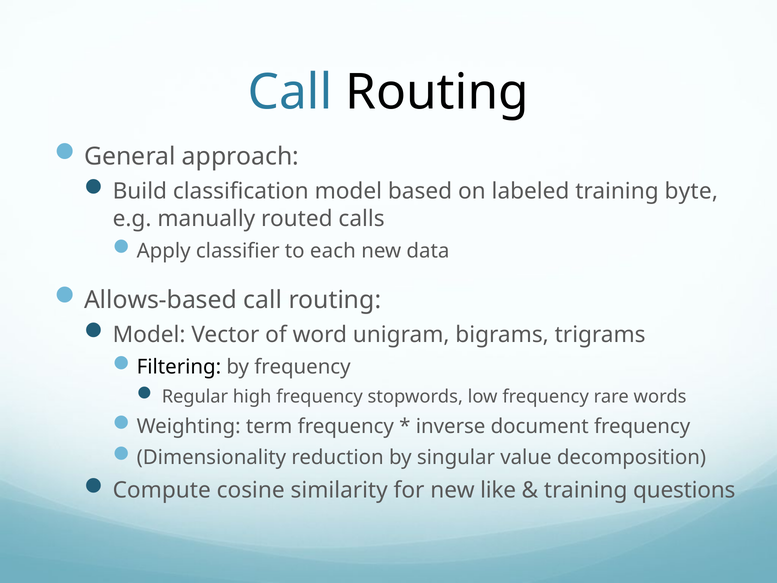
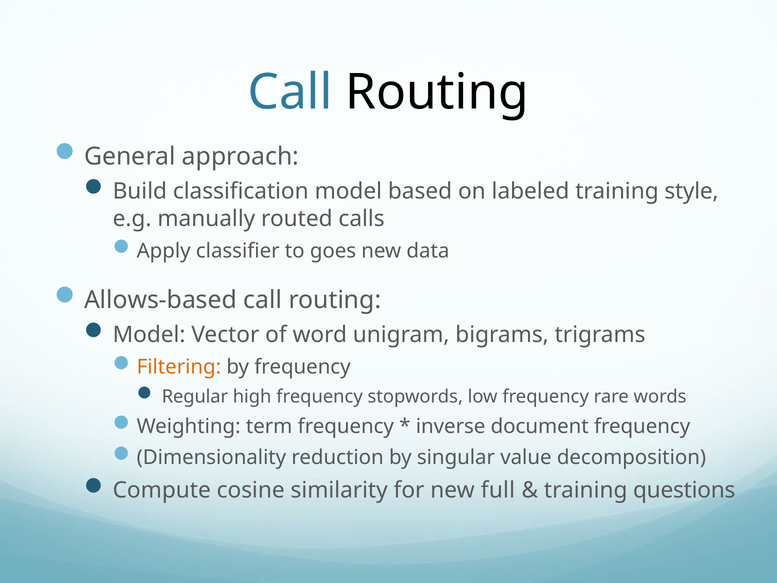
byte: byte -> style (691, 191)
each: each -> goes (333, 251)
Filtering colour: black -> orange (179, 367)
like: like -> full (498, 490)
